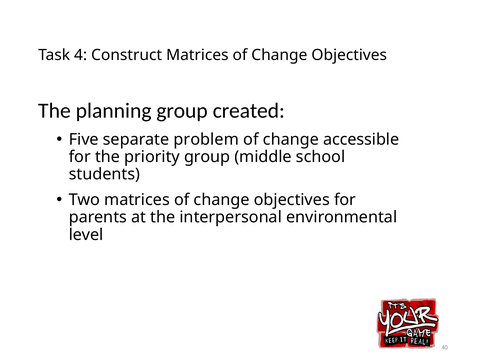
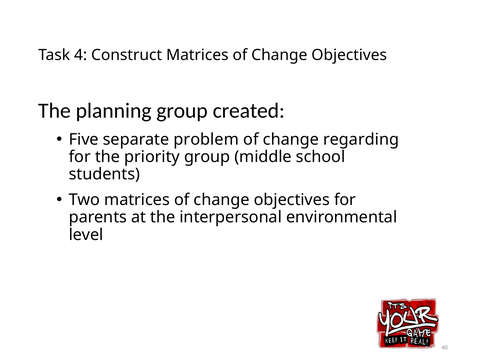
accessible: accessible -> regarding (361, 140)
